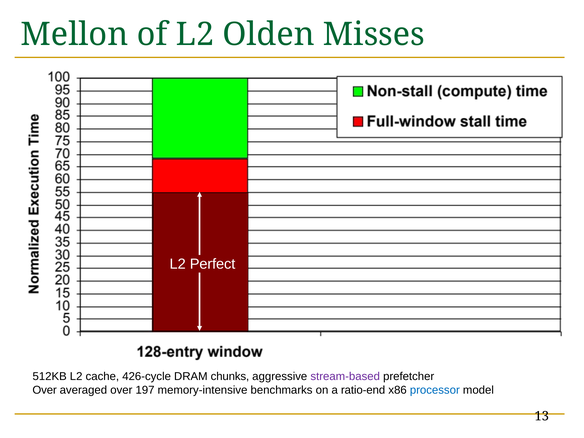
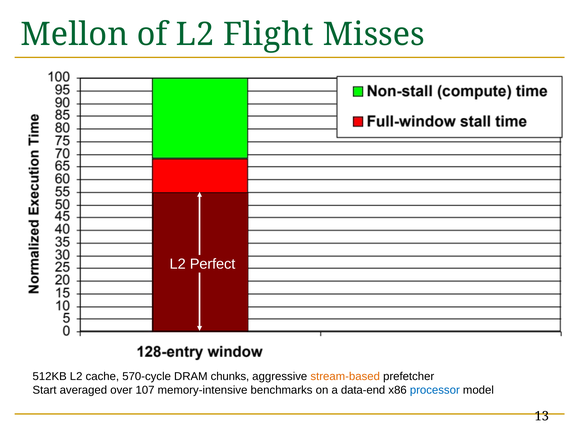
Olden: Olden -> Flight (268, 34)
426-cycle: 426-cycle -> 570-cycle (147, 376)
stream-based colour: purple -> orange (345, 376)
Over: Over -> Start (45, 390)
197: 197 -> 107 (145, 390)
ratio-end: ratio-end -> data-end (363, 390)
